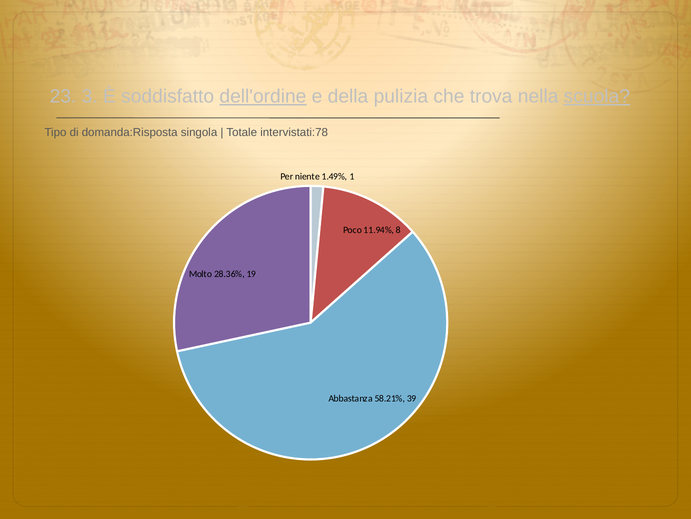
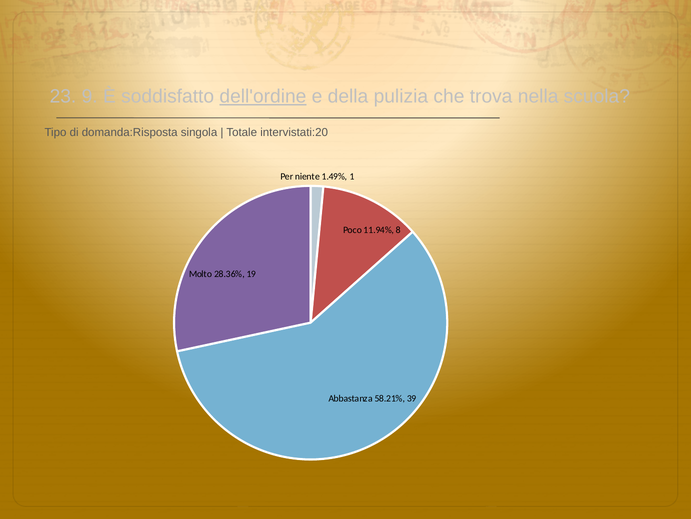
3: 3 -> 9 (90, 96)
scuola underline: present -> none (597, 96)
intervistati:78: intervistati:78 -> intervistati:20 (294, 132)
